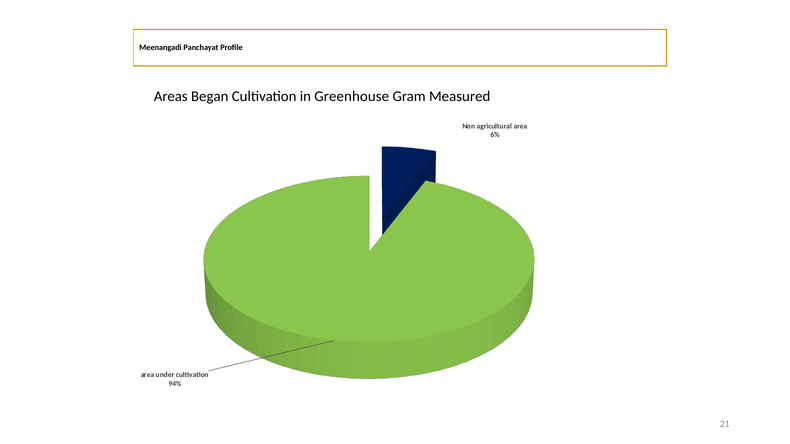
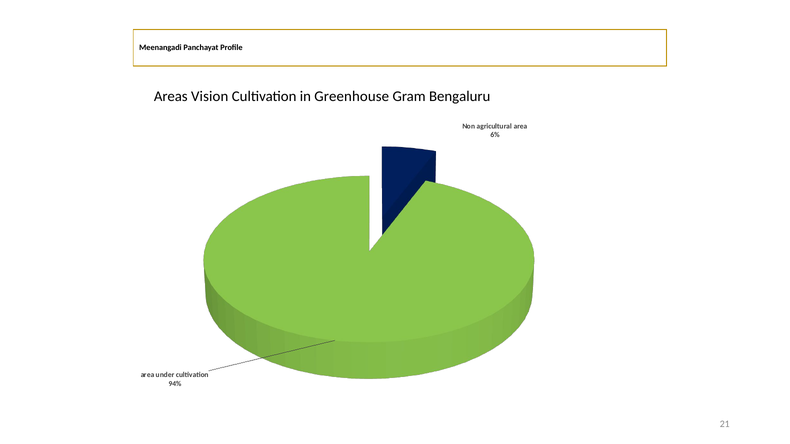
Began: Began -> Vision (210, 97)
Measured: Measured -> Bengaluru (460, 97)
